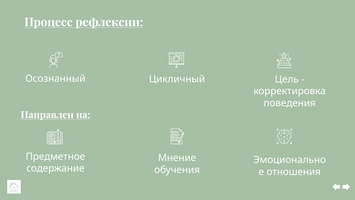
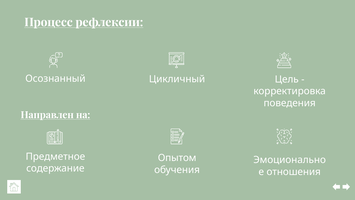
Мнение: Мнение -> Опытом (177, 158)
